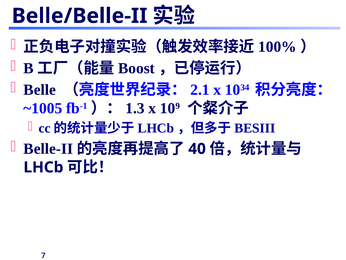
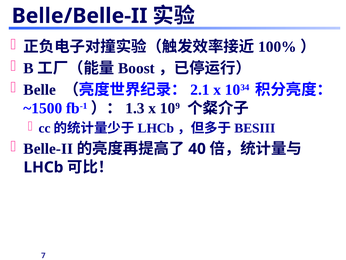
~1005: ~1005 -> ~1500 (43, 108)
